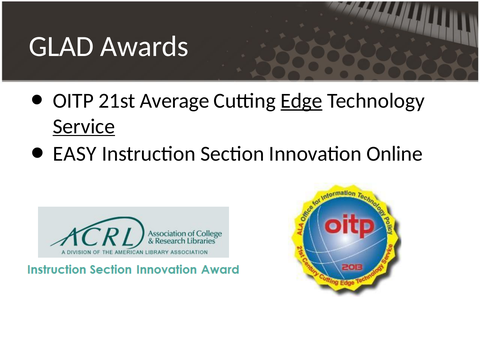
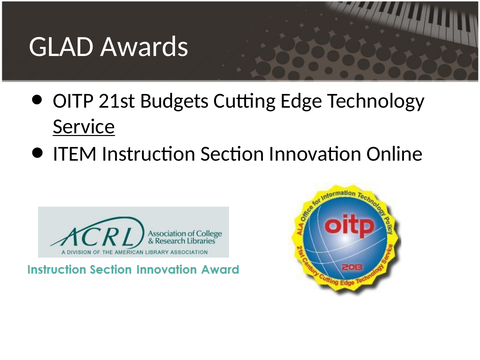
Average: Average -> Budgets (175, 101)
Edge underline: present -> none (302, 101)
EASY: EASY -> ITEM (75, 154)
